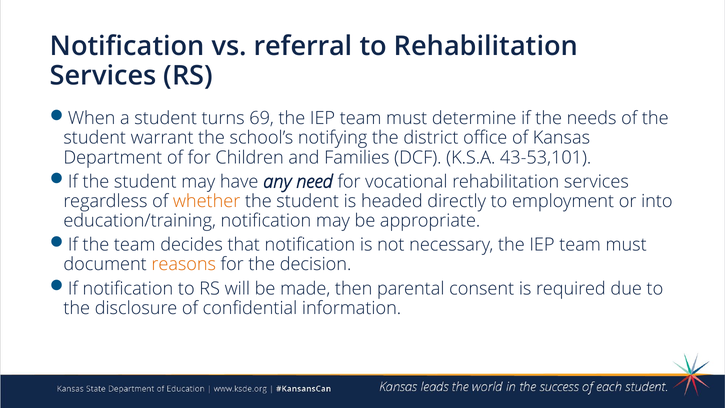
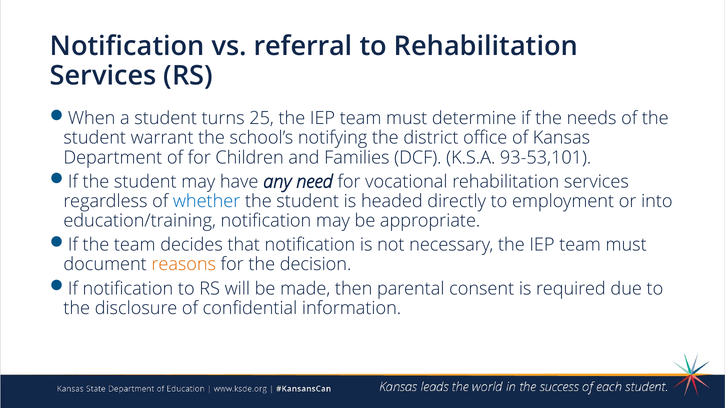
69: 69 -> 25 (262, 118)
43-53,101: 43-53,101 -> 93-53,101 (546, 157)
whether colour: orange -> blue (207, 201)
